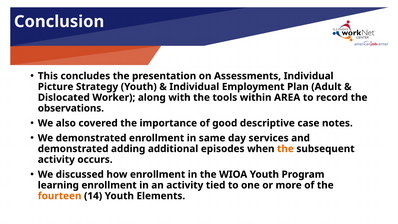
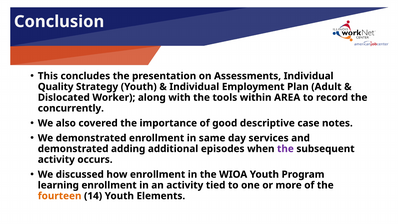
Picture: Picture -> Quality (56, 87)
observations: observations -> concurrently (71, 108)
the colour: orange -> purple (285, 149)
